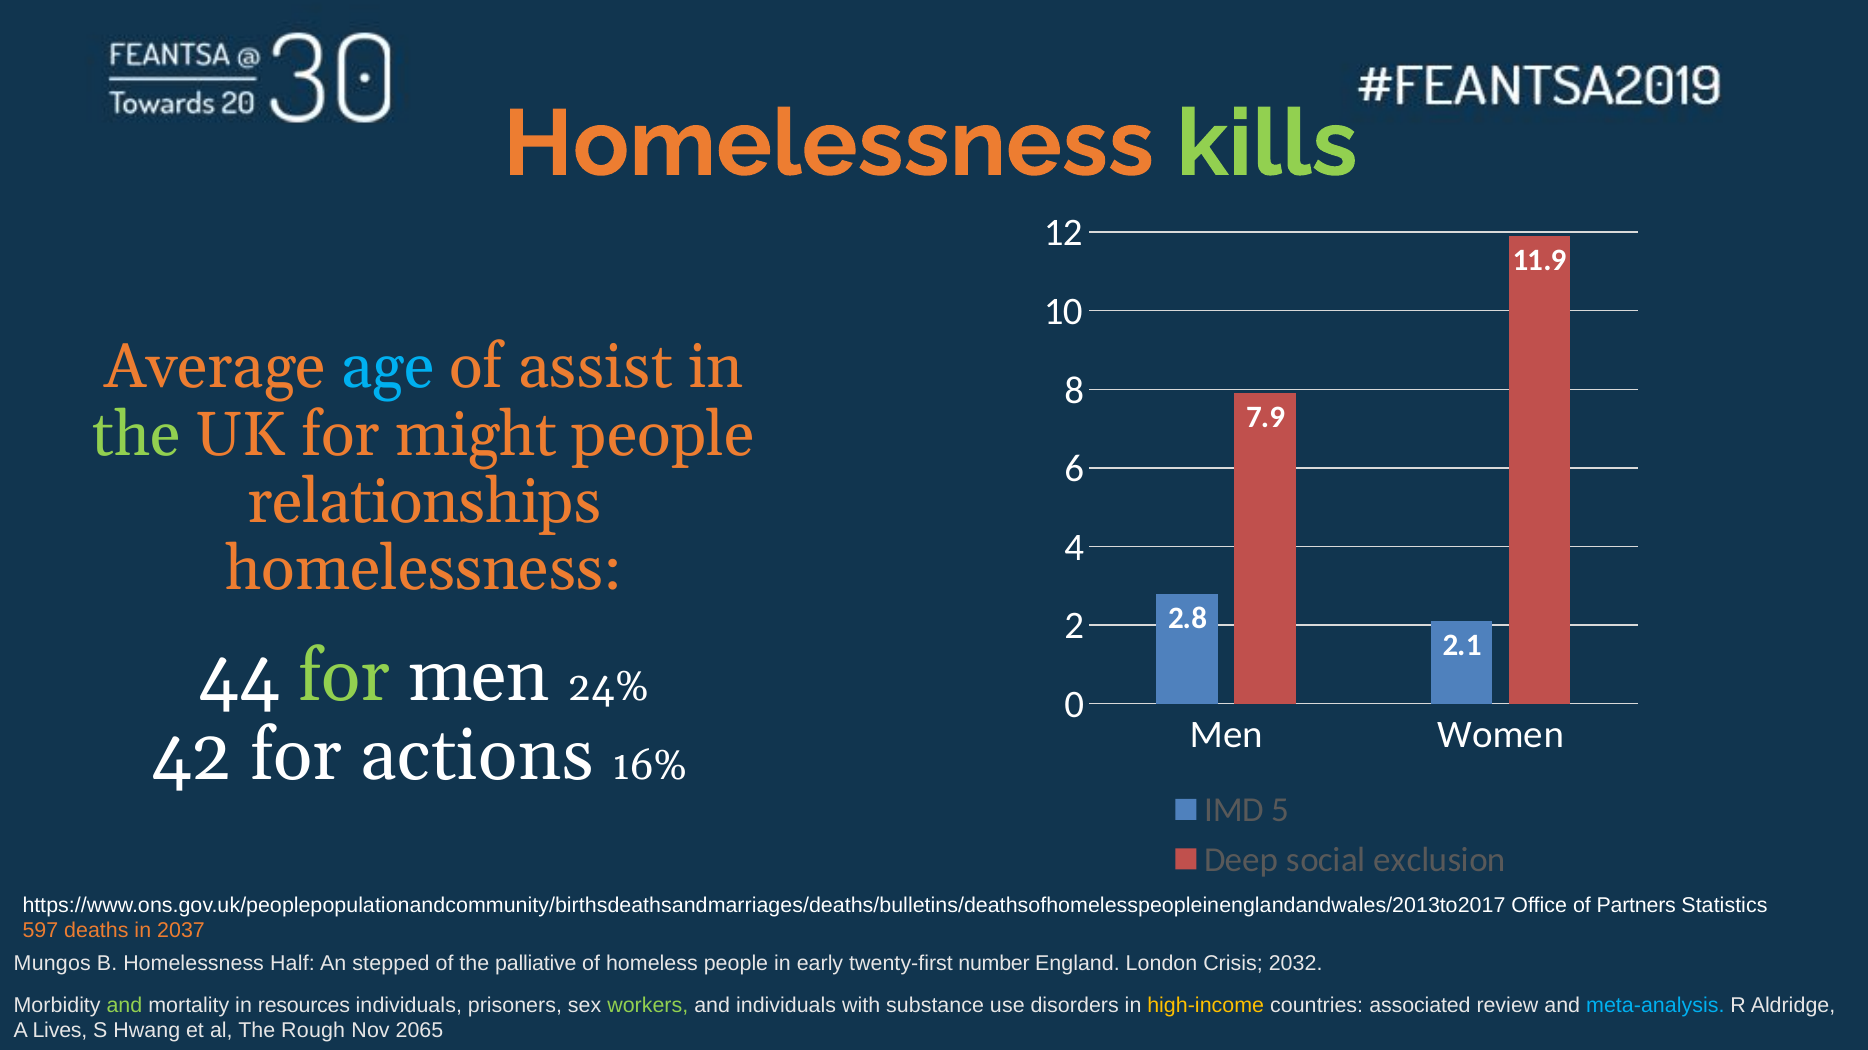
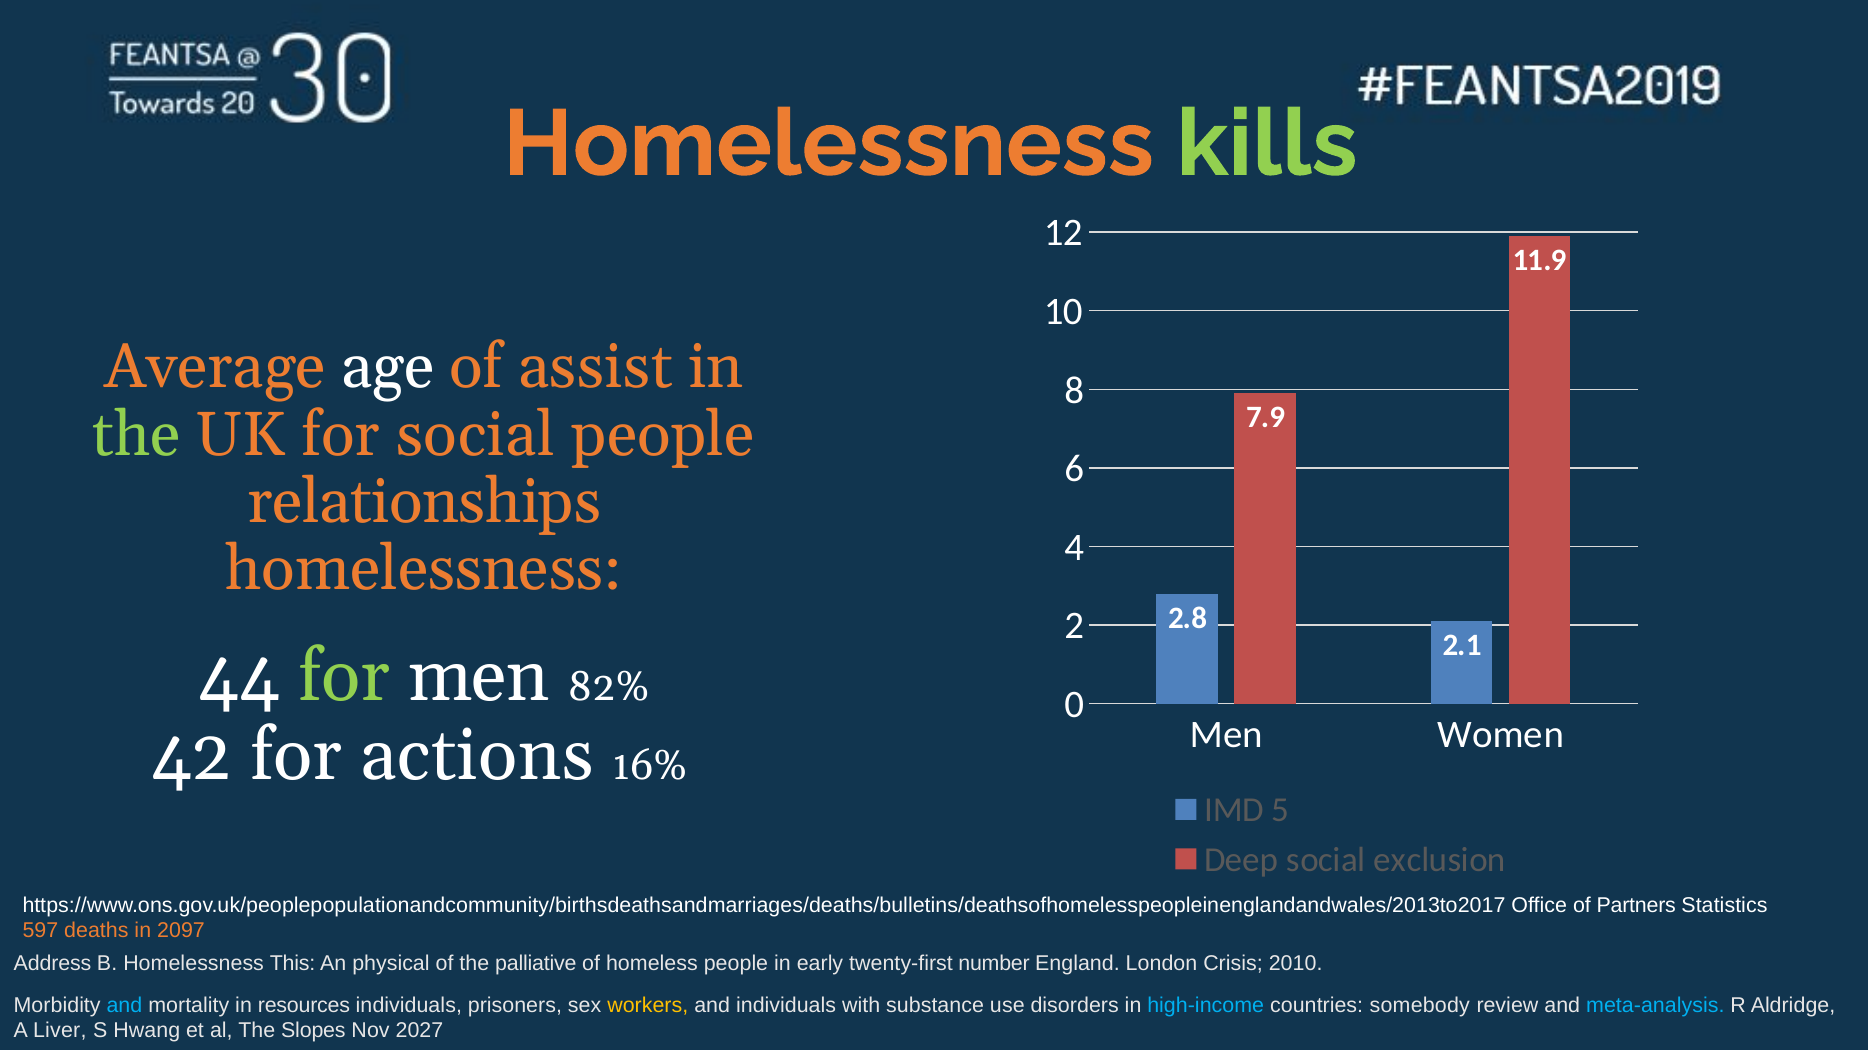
age colour: light blue -> white (388, 368)
for might: might -> social (476, 435)
24%: 24% -> 82% (609, 688)
2037: 2037 -> 2097 (181, 932)
Mungos: Mungos -> Address (53, 964)
Half: Half -> This (293, 964)
stepped: stepped -> physical (391, 964)
2032: 2032 -> 2010 (1296, 964)
and colour: light green -> light blue (124, 1006)
workers colour: light green -> yellow (648, 1006)
high-income colour: yellow -> light blue (1206, 1006)
associated: associated -> somebody (1420, 1006)
Lives: Lives -> Liver (60, 1032)
Rough: Rough -> Slopes (313, 1032)
2065: 2065 -> 2027 (419, 1032)
